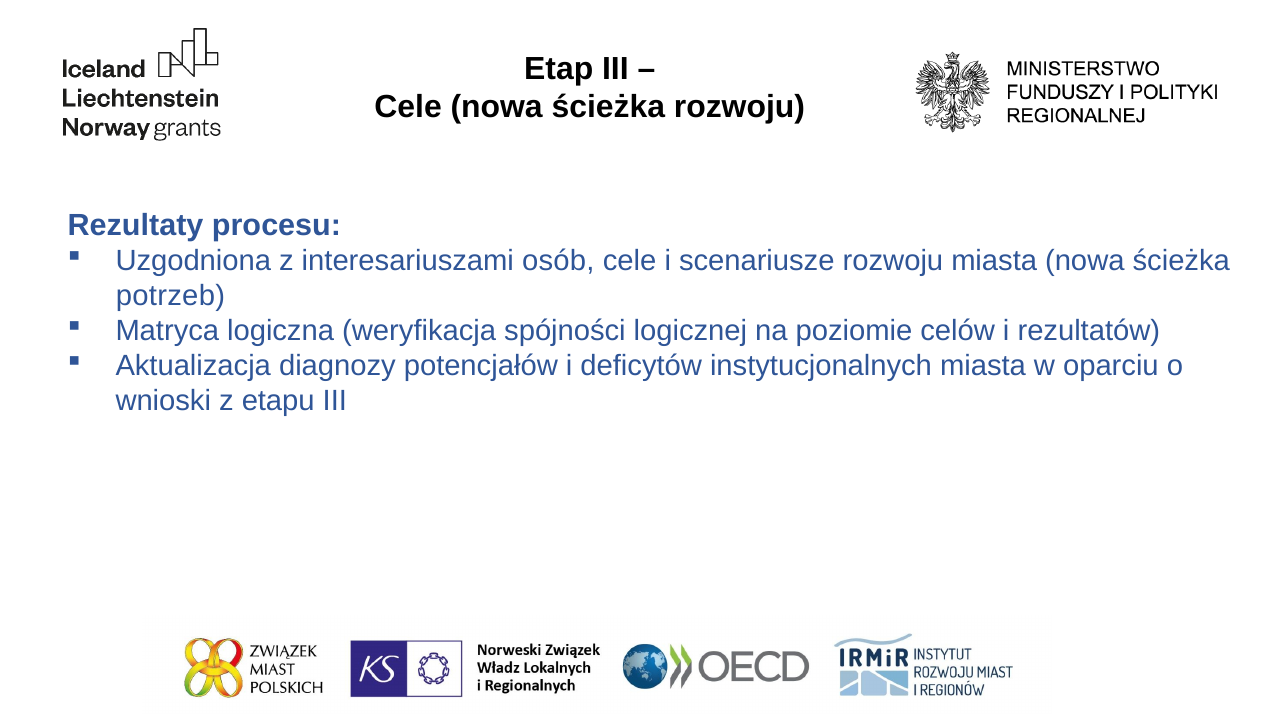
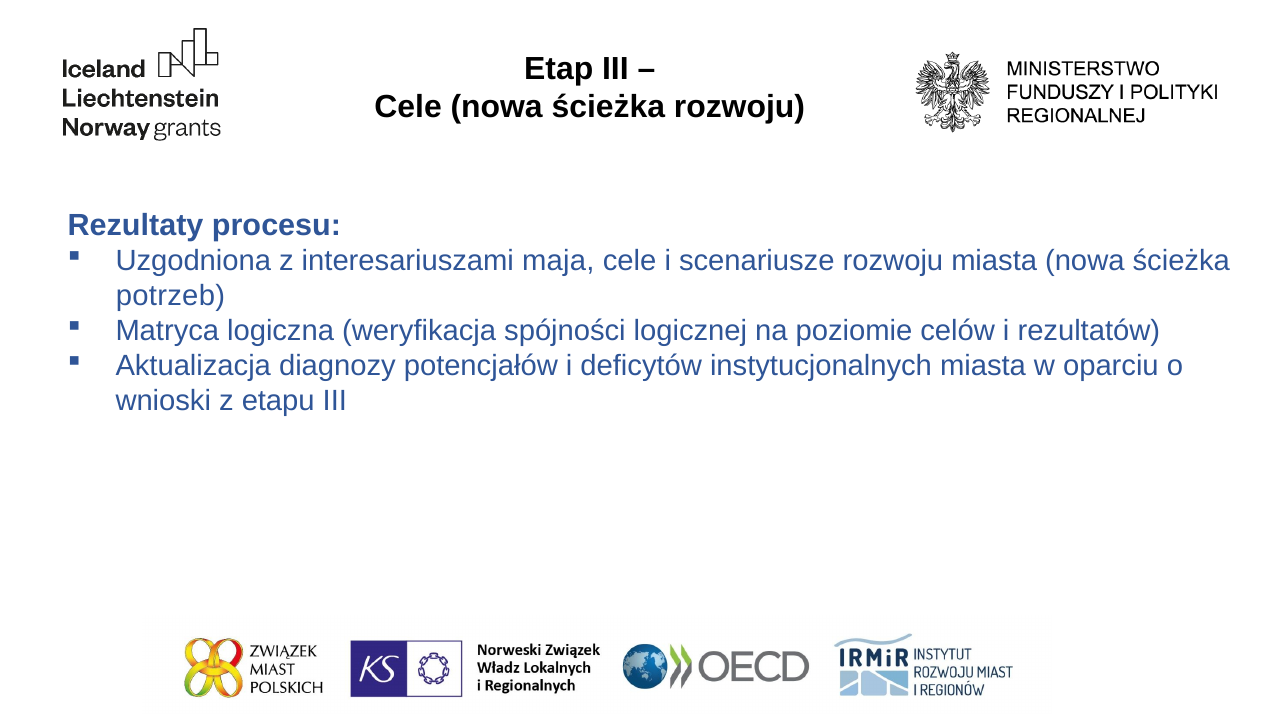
osób: osób -> maja (558, 261)
